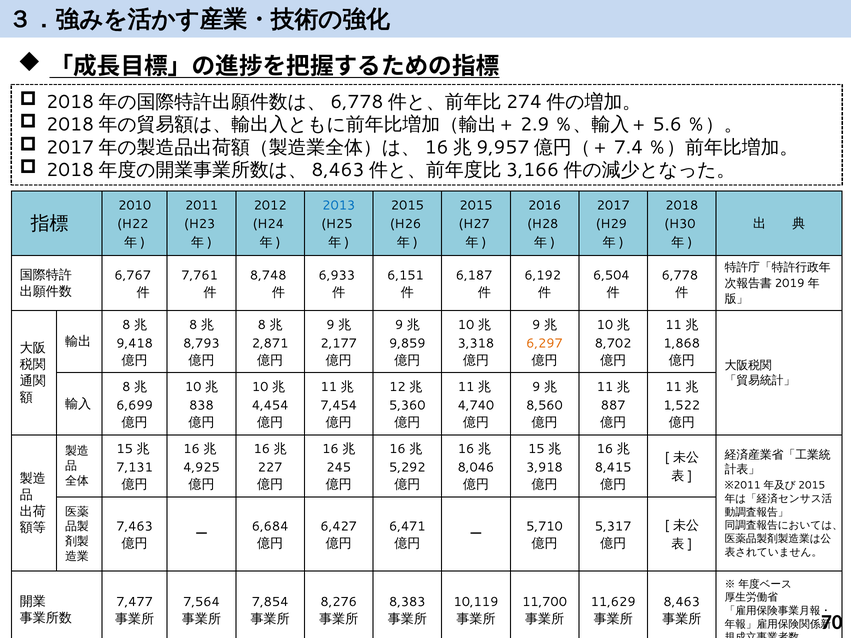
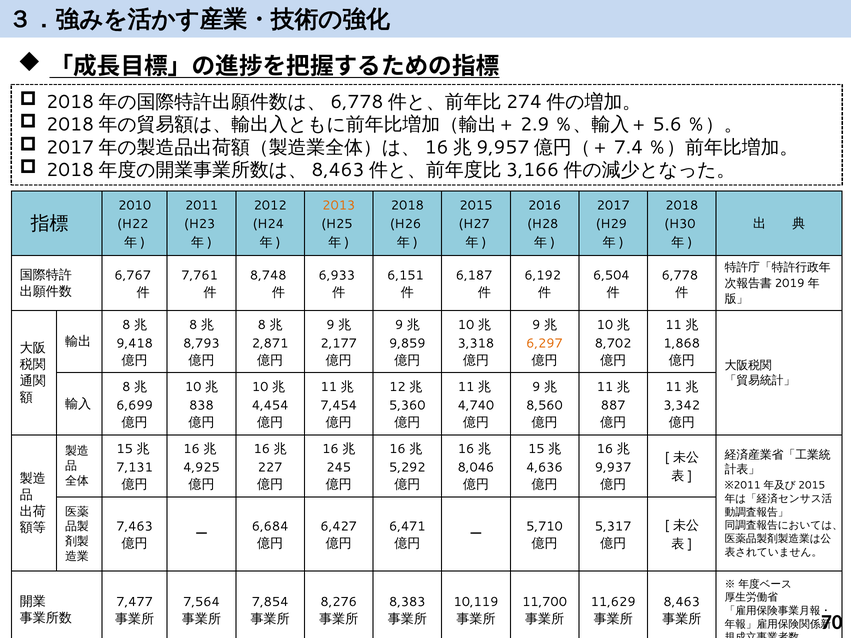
2013 colour: blue -> orange (339, 205)
2015: 2015 -> 2018 (407, 205)
1,522: 1,522 -> 3,342 (682, 406)
3,918: 3,918 -> 4,636 (545, 468)
8,415: 8,415 -> 9,937 (613, 468)
